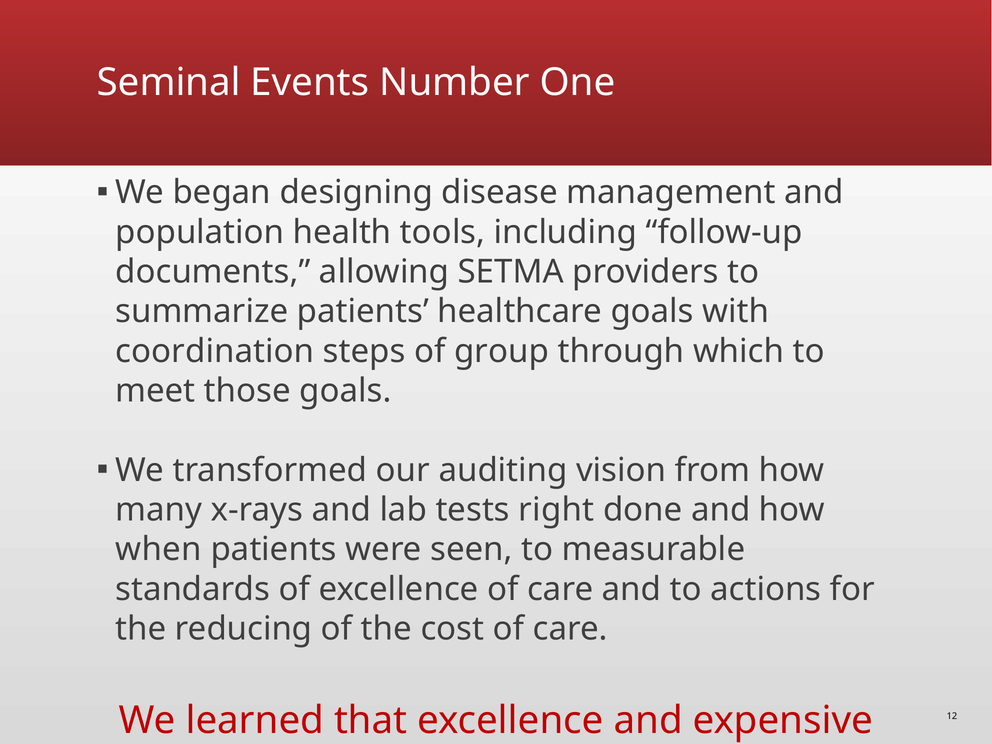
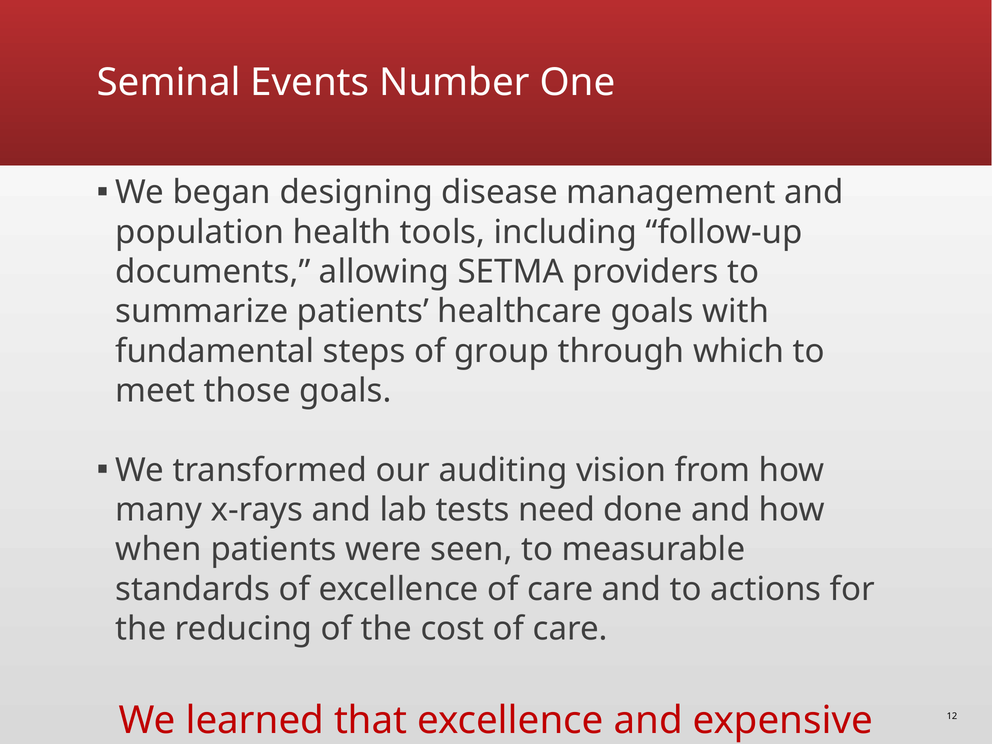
coordination: coordination -> fundamental (215, 351)
right: right -> need (557, 510)
